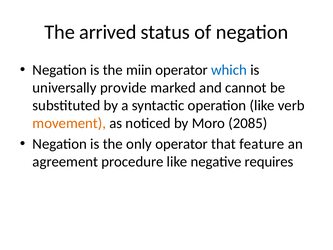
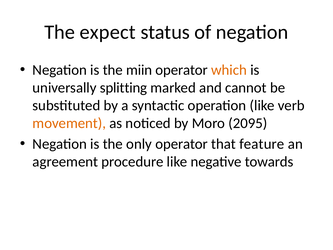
arrived: arrived -> expect (108, 32)
which colour: blue -> orange (229, 70)
provide: provide -> splitting (124, 88)
2085: 2085 -> 2095 (248, 123)
requires: requires -> towards (269, 162)
